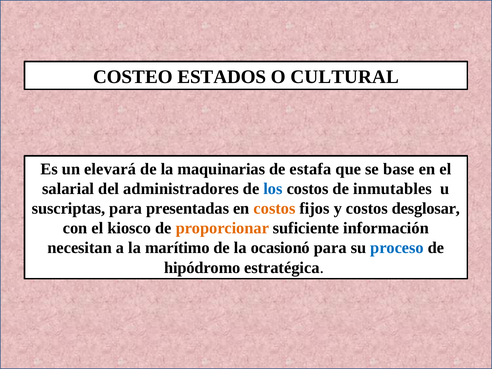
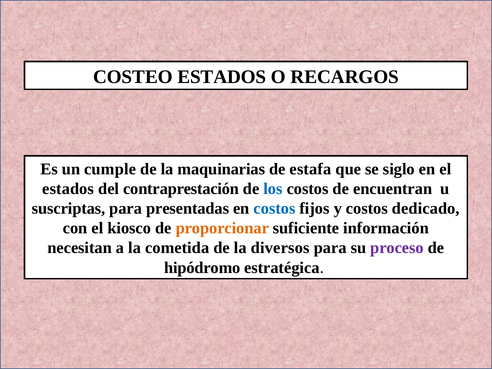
CULTURAL: CULTURAL -> RECARGOS (345, 77)
elevará: elevará -> cumple (110, 169)
base: base -> siglo (399, 169)
salarial: salarial -> estados (68, 189)
administradores: administradores -> contraprestación (181, 189)
inmutables: inmutables -> encuentran (393, 189)
costos colour: orange -> blue (275, 209)
desglosar: desglosar -> dedicado (426, 209)
marítimo: marítimo -> cometida (177, 248)
ocasionó: ocasionó -> diversos (280, 248)
proceso colour: blue -> purple (397, 248)
